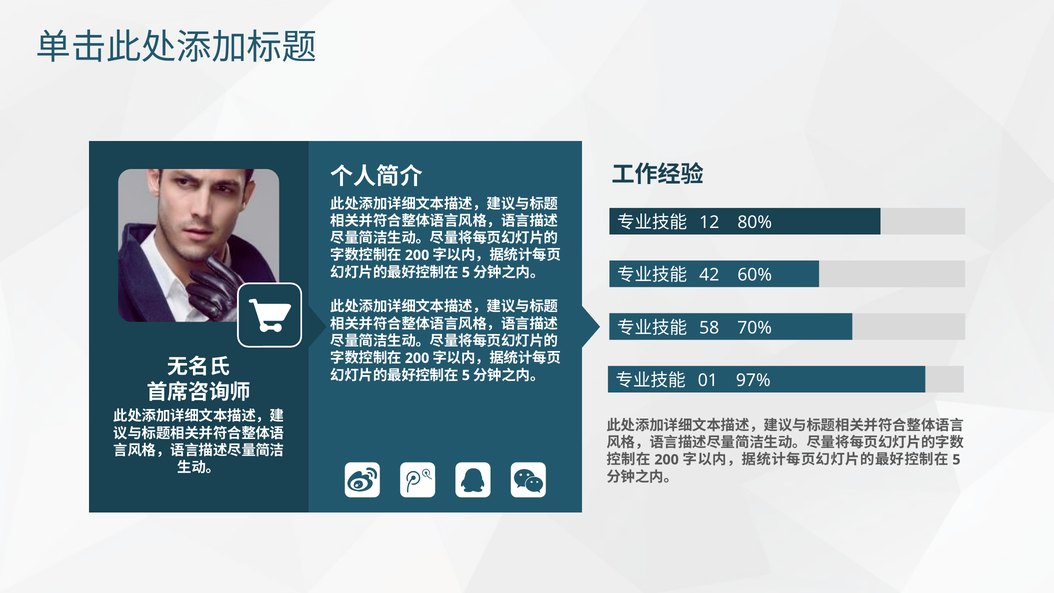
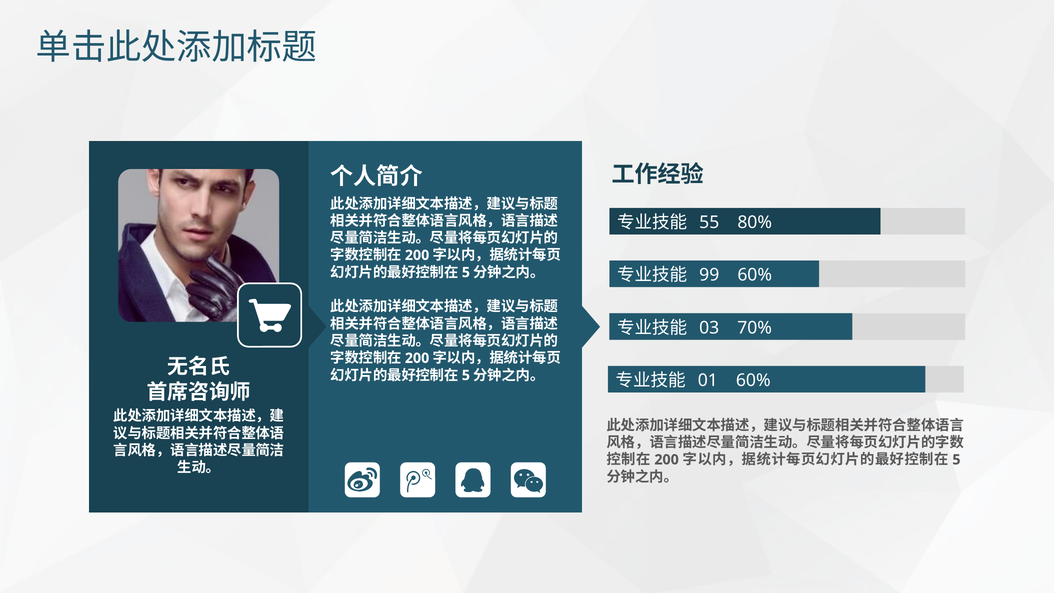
12: 12 -> 55 (709, 222)
42: 42 -> 99 (709, 275)
58: 58 -> 03 (709, 328)
01 97%: 97% -> 60% (753, 380)
